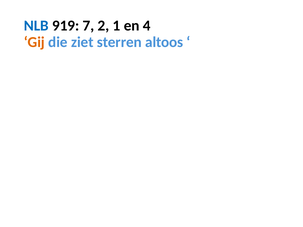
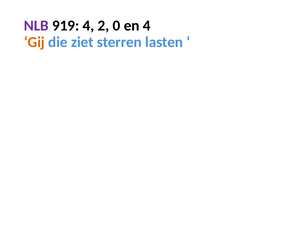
NLB colour: blue -> purple (36, 26)
919 7: 7 -> 4 (88, 26)
1: 1 -> 0 (117, 26)
altoos: altoos -> lasten (164, 42)
